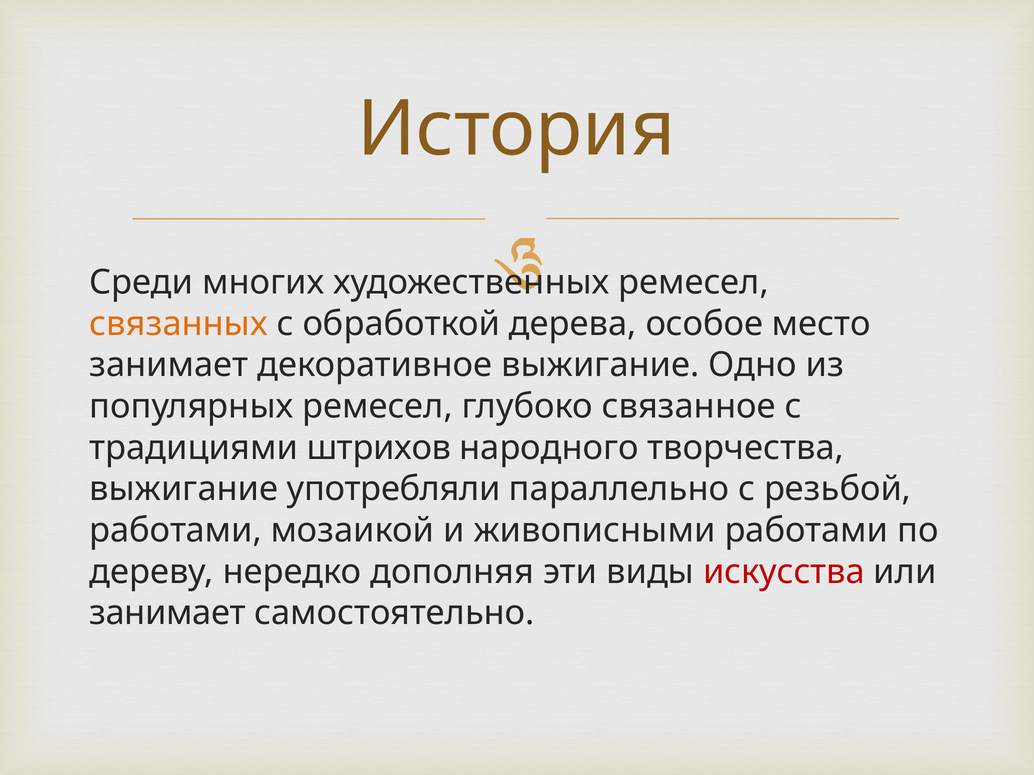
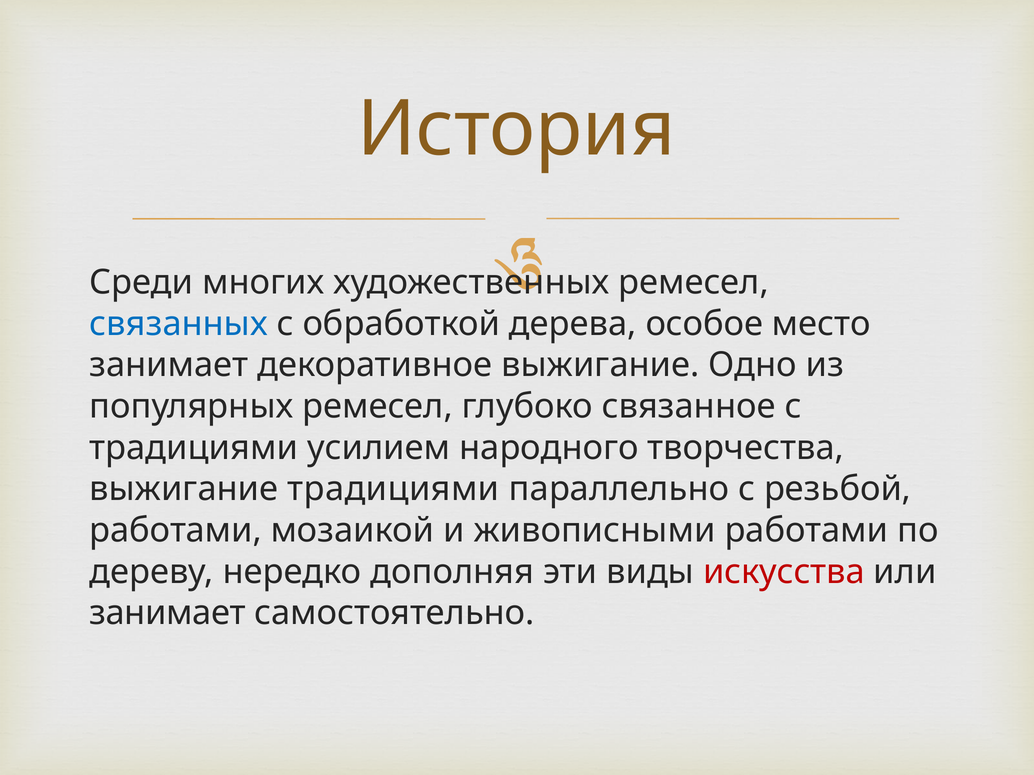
связанных colour: orange -> blue (179, 324)
штрихов: штрихов -> усилием (379, 448)
выжигание употребляли: употребляли -> традициями (393, 489)
